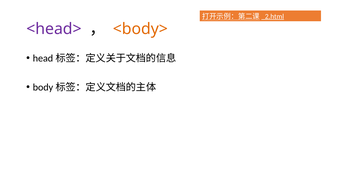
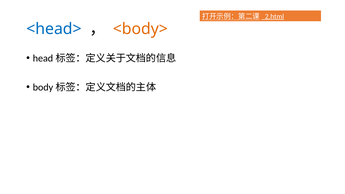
<head> colour: purple -> blue (54, 29)
